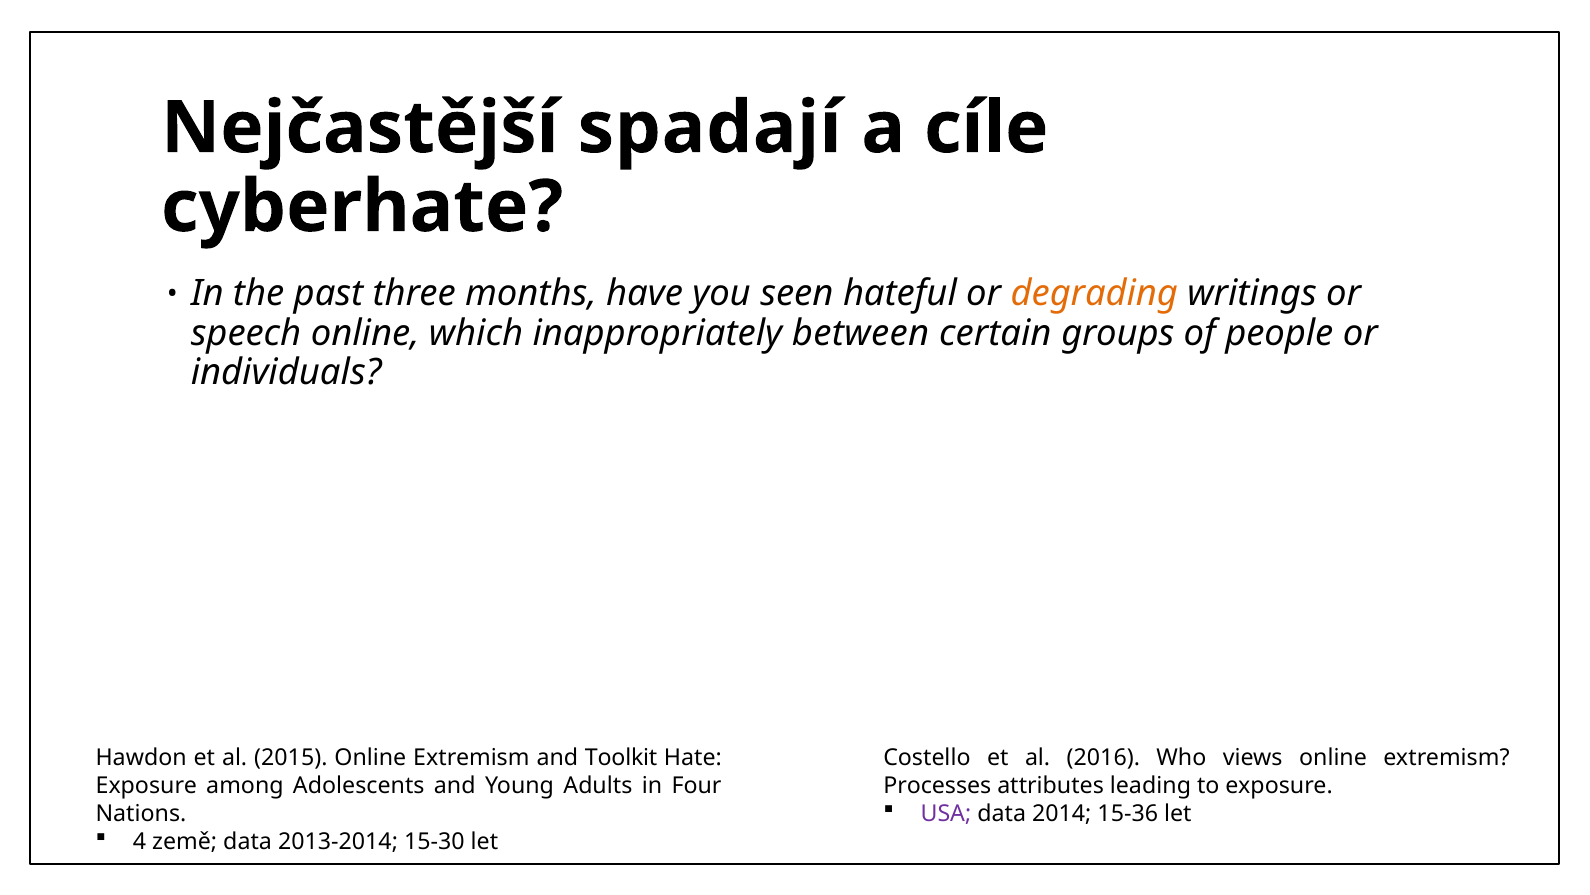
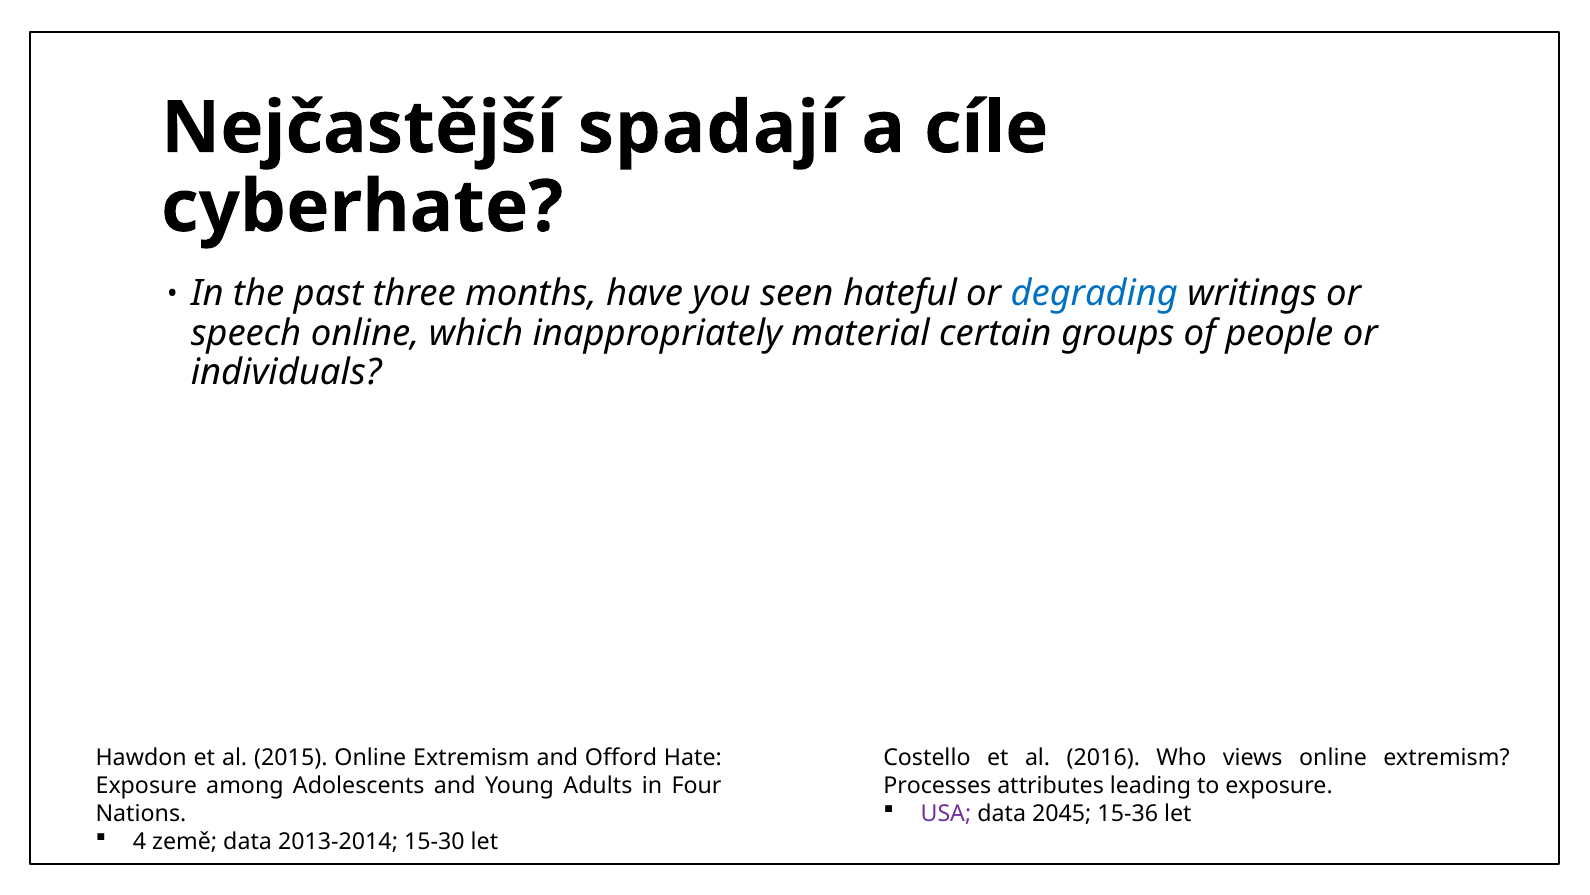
degrading colour: orange -> blue (1094, 294)
between: between -> material (861, 333)
Toolkit: Toolkit -> Offord (621, 757)
2014: 2014 -> 2045 (1062, 813)
